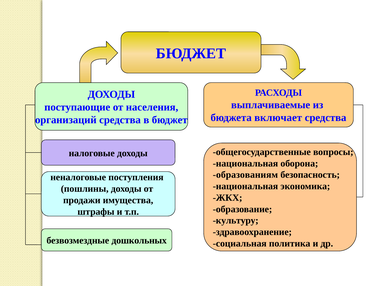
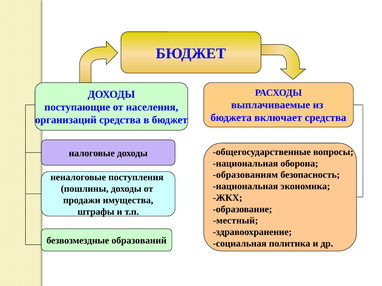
культуру: культуру -> местный (236, 221)
дошкольных: дошкольных -> образований (139, 241)
